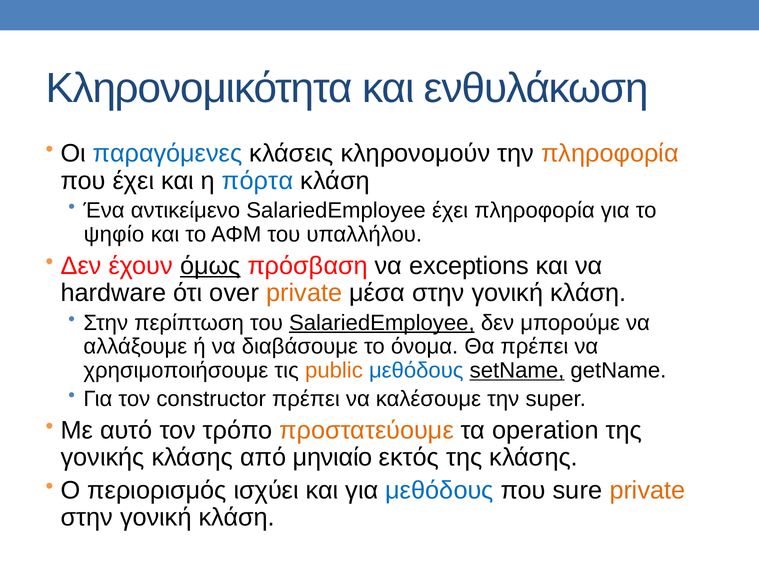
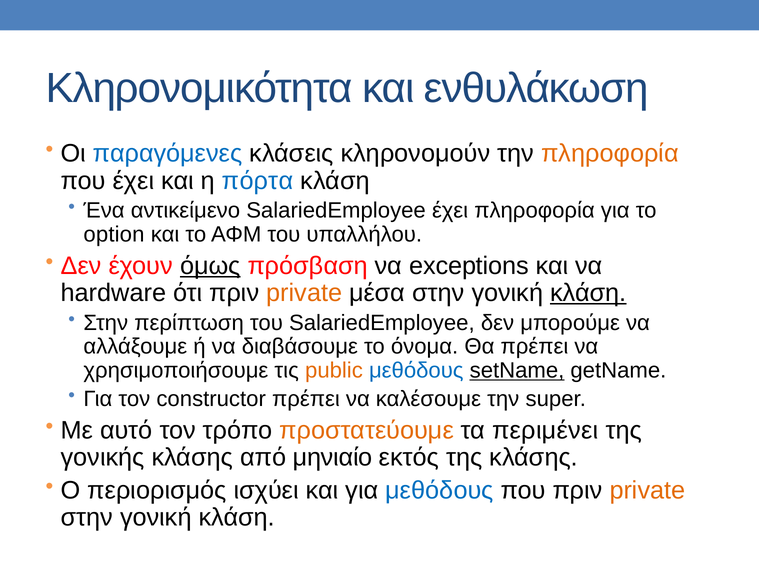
ψηφίο: ψηφίο -> option (114, 235)
ότι over: over -> πριν (234, 293)
κλάση underline: none -> present (588, 293)
SalariedEmployee underline: present -> none (382, 323)
operation: operation -> περιμένει (545, 431)
που sure: sure -> πριν (577, 490)
